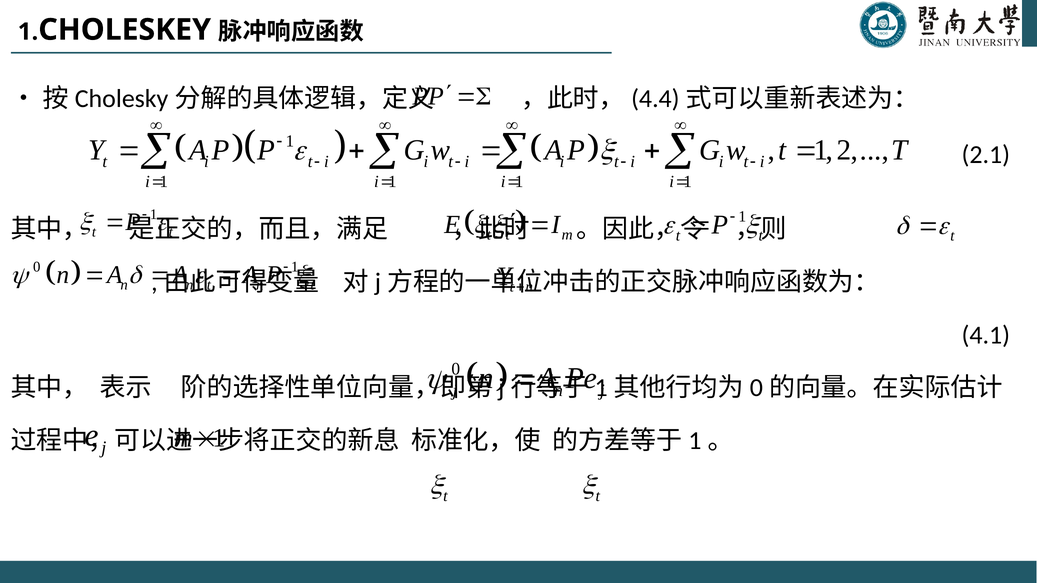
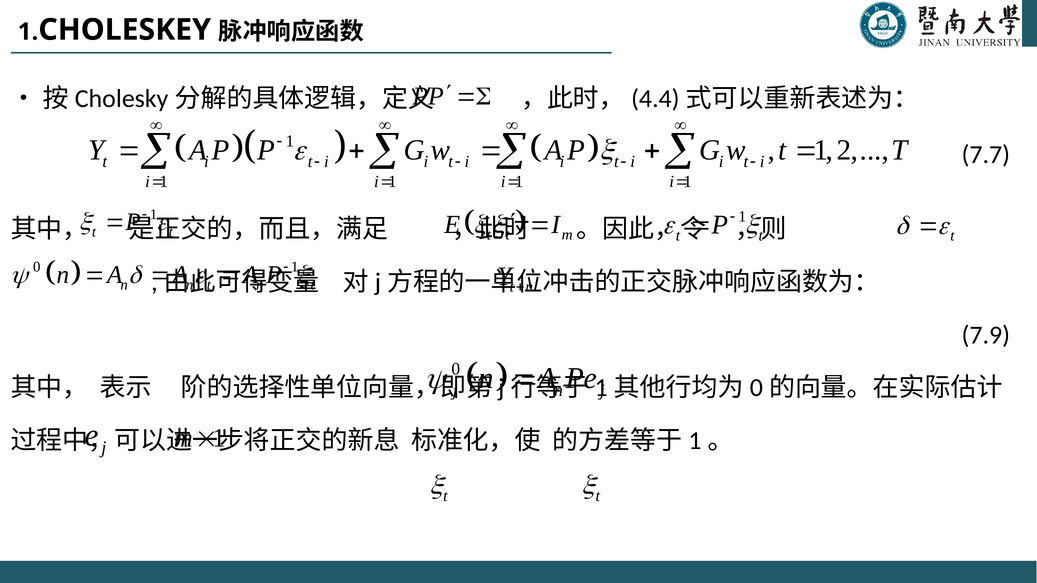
2.1: 2.1 -> 7.7 (986, 155)
4.1: 4.1 -> 7.9 (986, 335)
